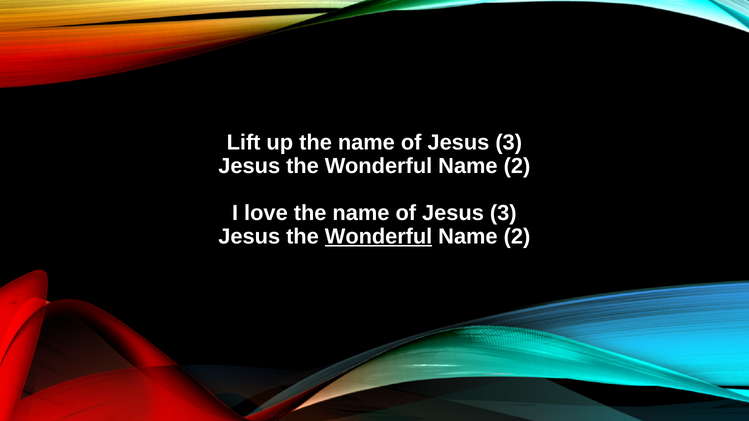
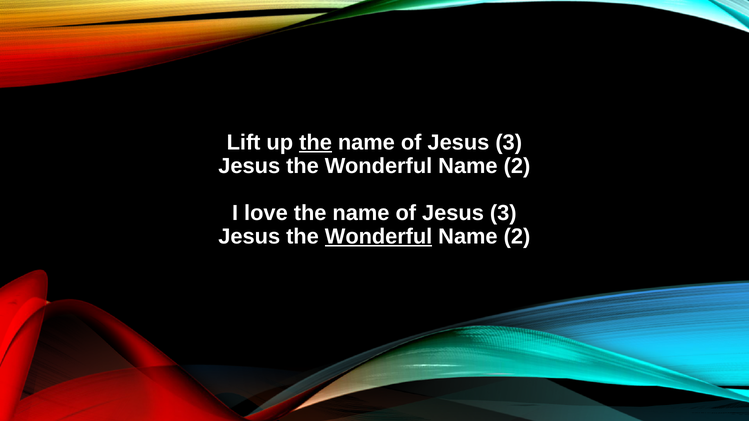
the underline: none -> present (316, 142)
